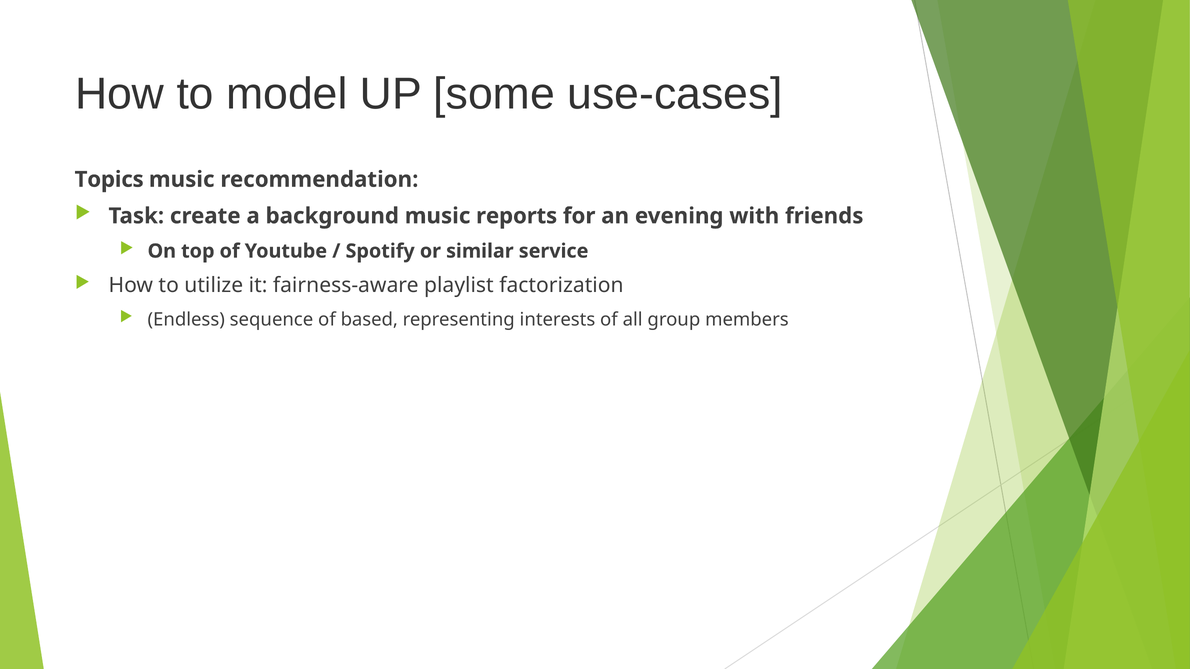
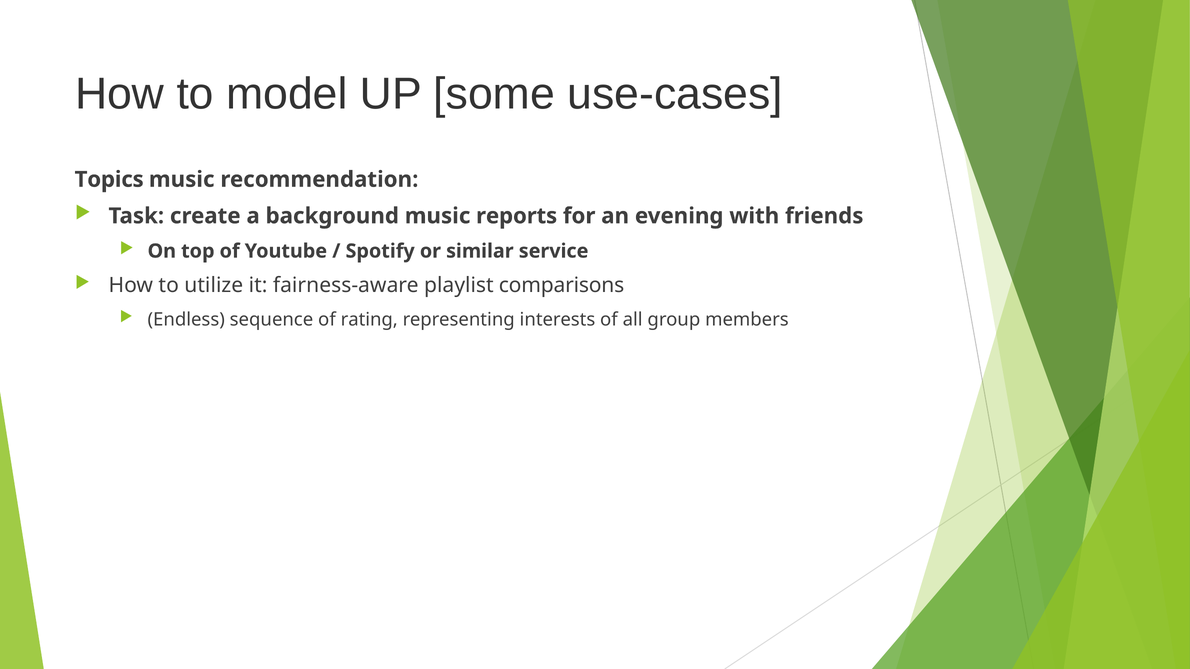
factorization: factorization -> comparisons (562, 286)
based: based -> rating (369, 320)
